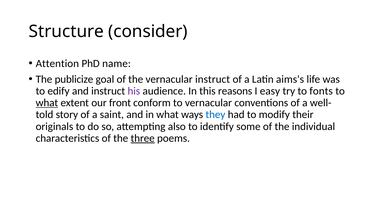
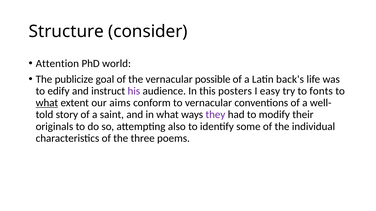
name: name -> world (117, 64)
vernacular instruct: instruct -> possible (213, 79)
aims's: aims's -> back's (290, 79)
reasons: reasons -> posters (235, 91)
front: front -> aims (120, 103)
they colour: blue -> purple (215, 115)
three underline: present -> none (143, 139)
